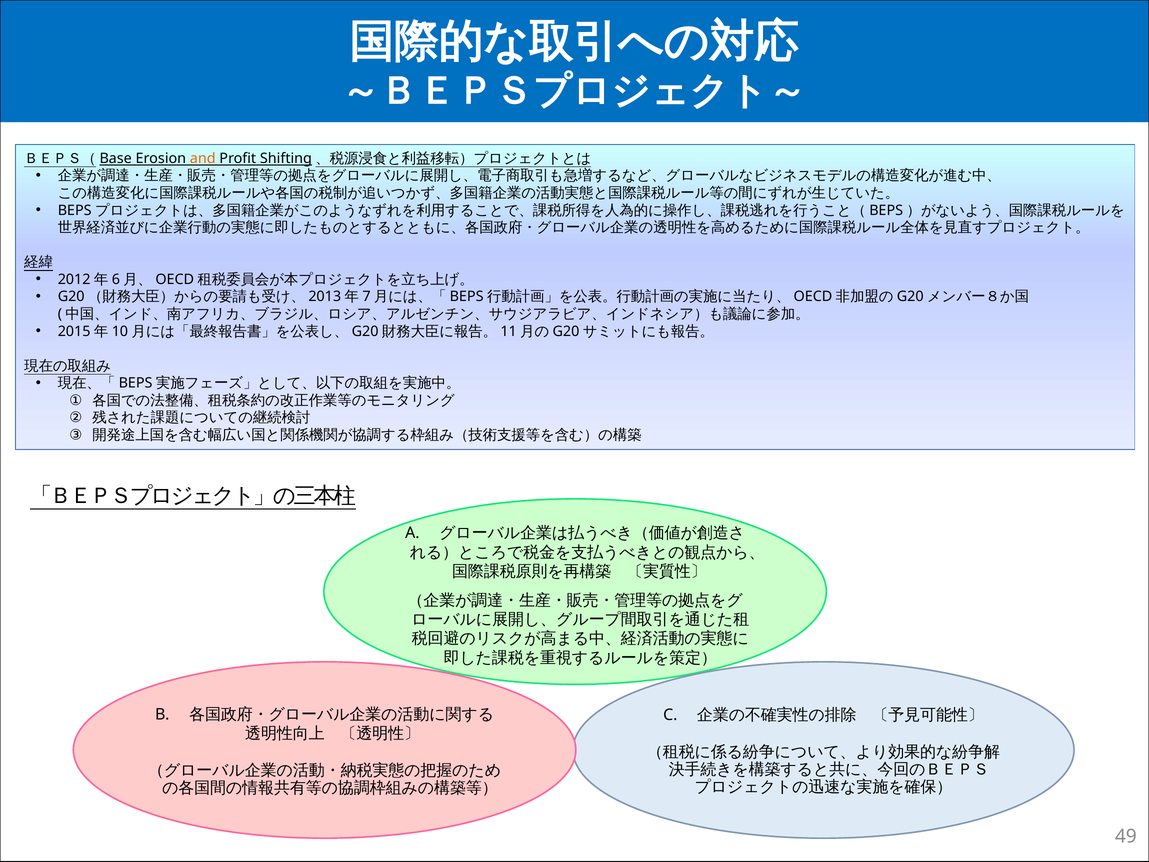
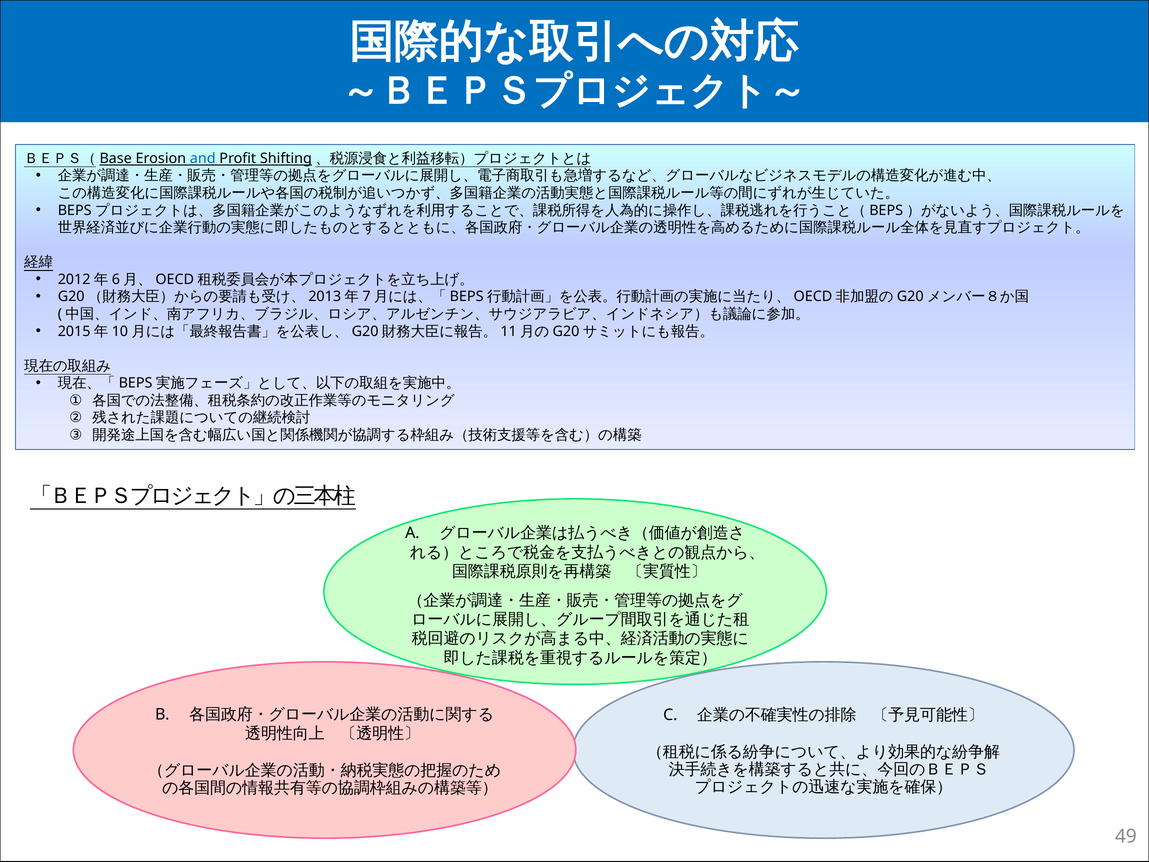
and colour: orange -> blue (203, 158)
